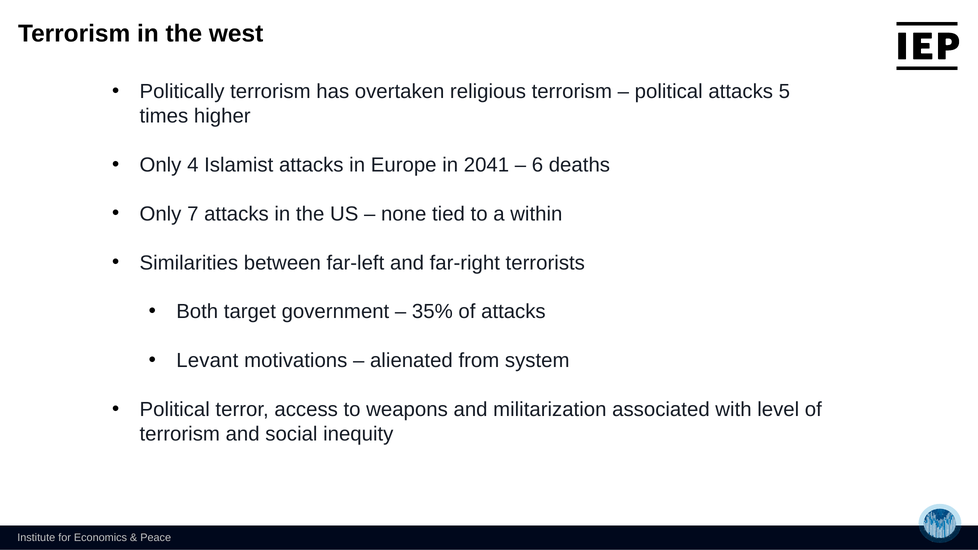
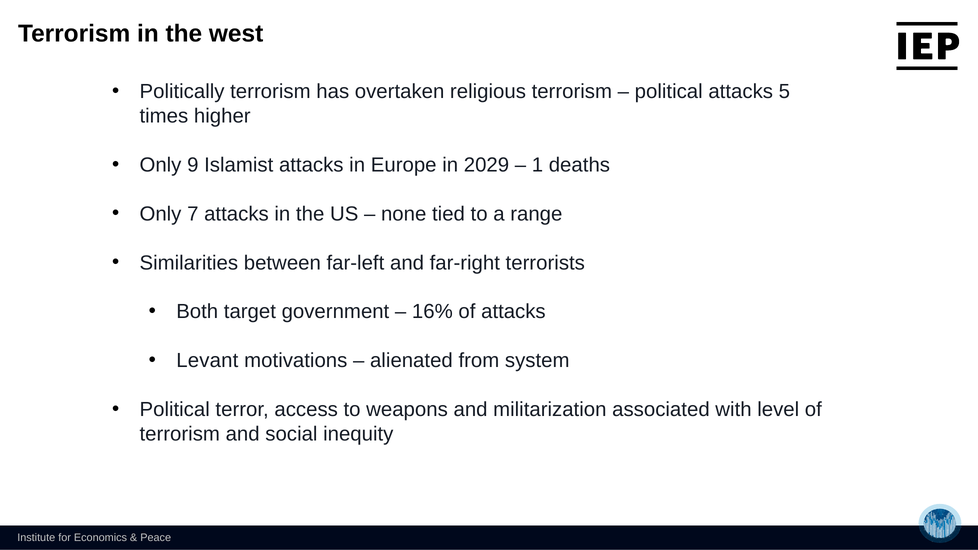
4: 4 -> 9 (193, 165)
2041: 2041 -> 2029 (486, 165)
6: 6 -> 1 (537, 165)
within: within -> range (536, 214)
35%: 35% -> 16% (432, 312)
